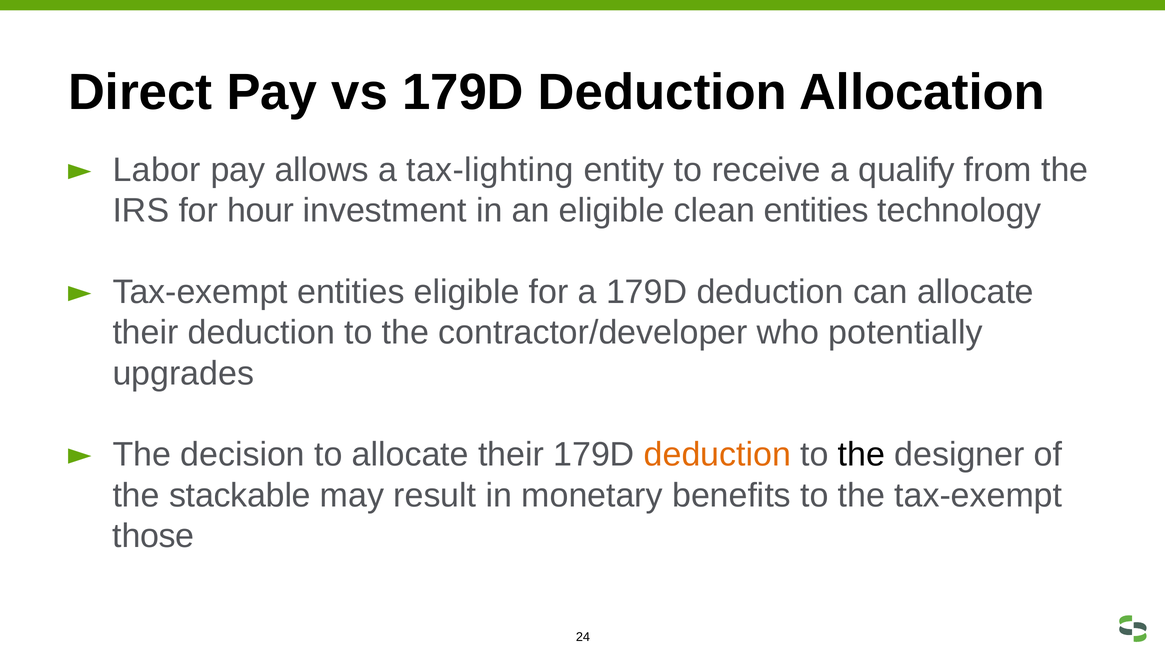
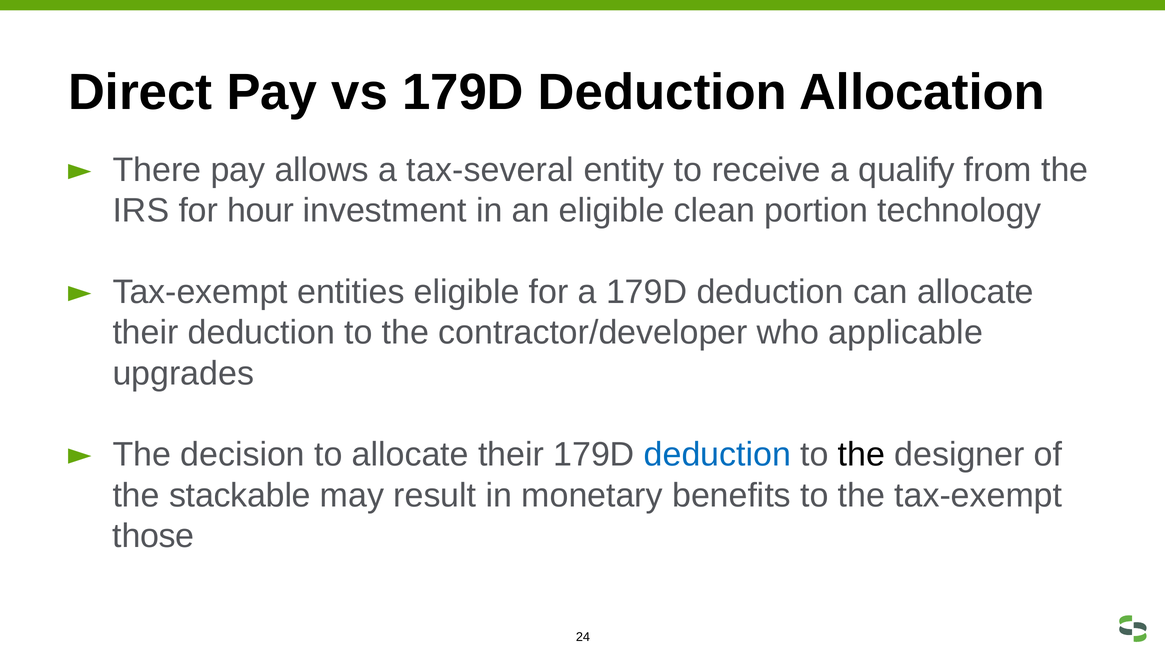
Labor: Labor -> There (157, 170)
tax-lighting: tax-lighting -> tax-several (490, 170)
clean entities: entities -> portion (816, 211)
potentially: potentially -> applicable (906, 333)
deduction colour: orange -> blue (717, 455)
